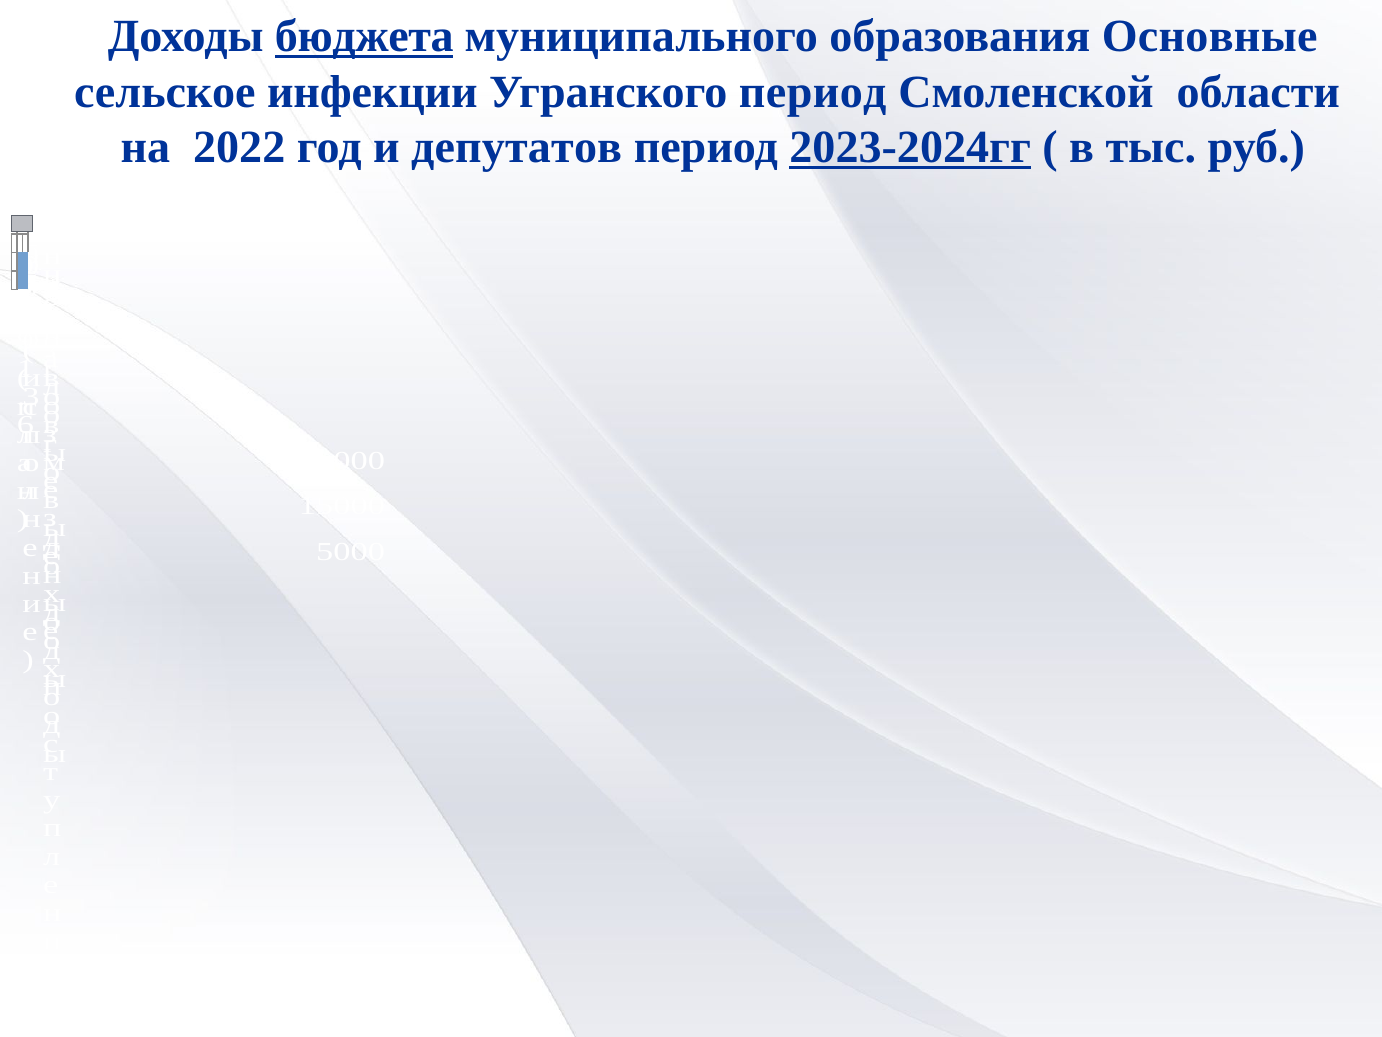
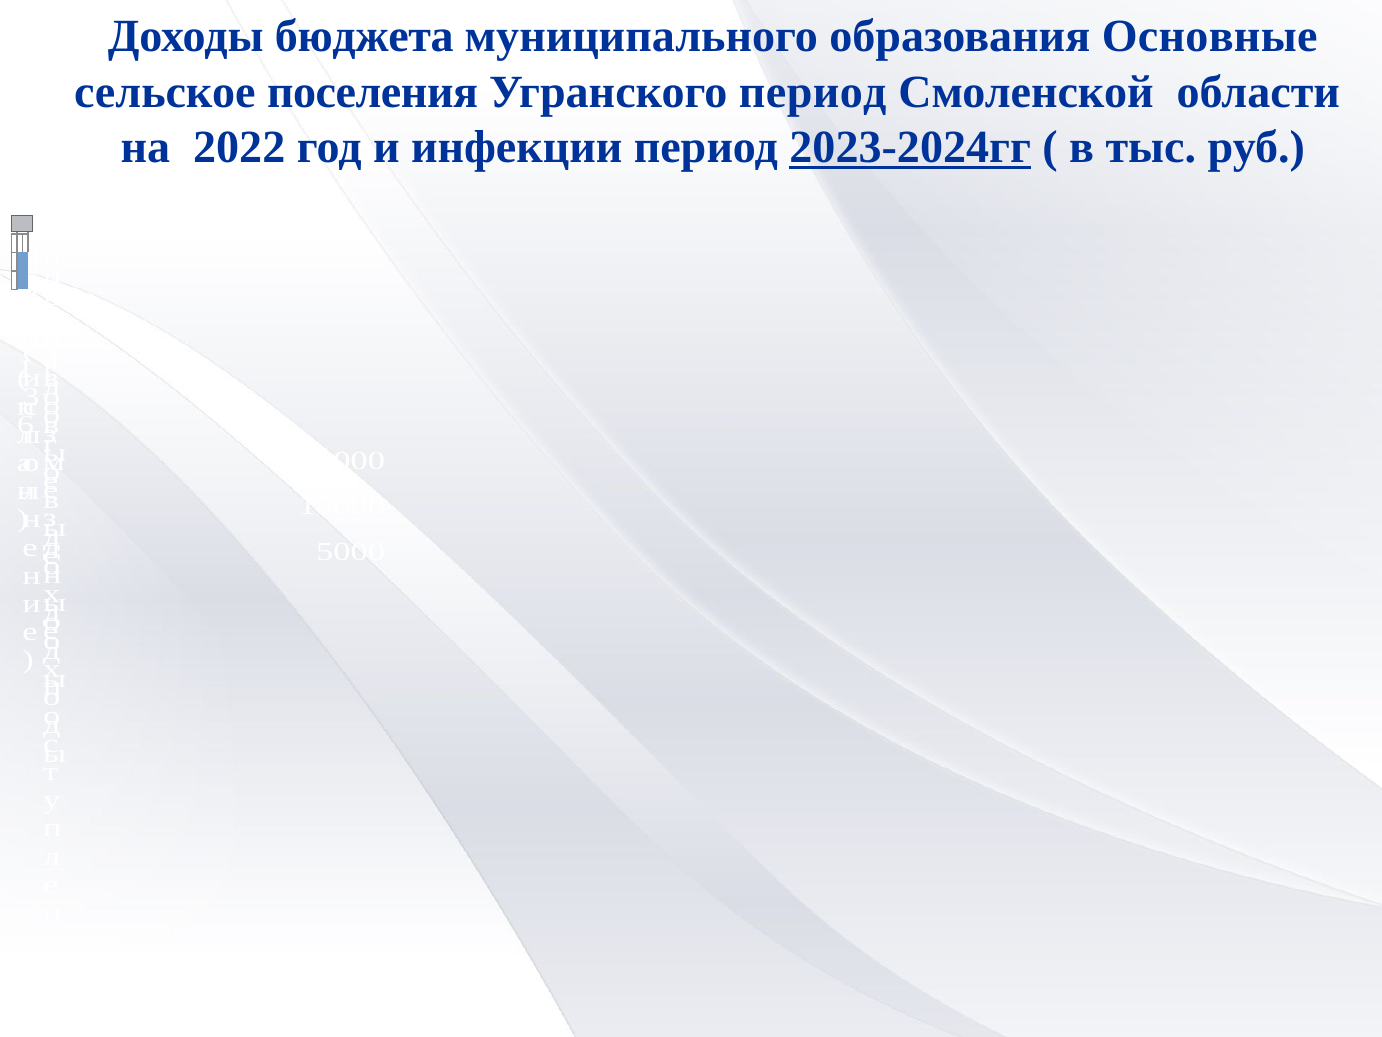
бюджета underline: present -> none (364, 37)
инфекции: инфекции -> поселения (373, 92)
депутатов: депутатов -> инфекции (517, 147)
